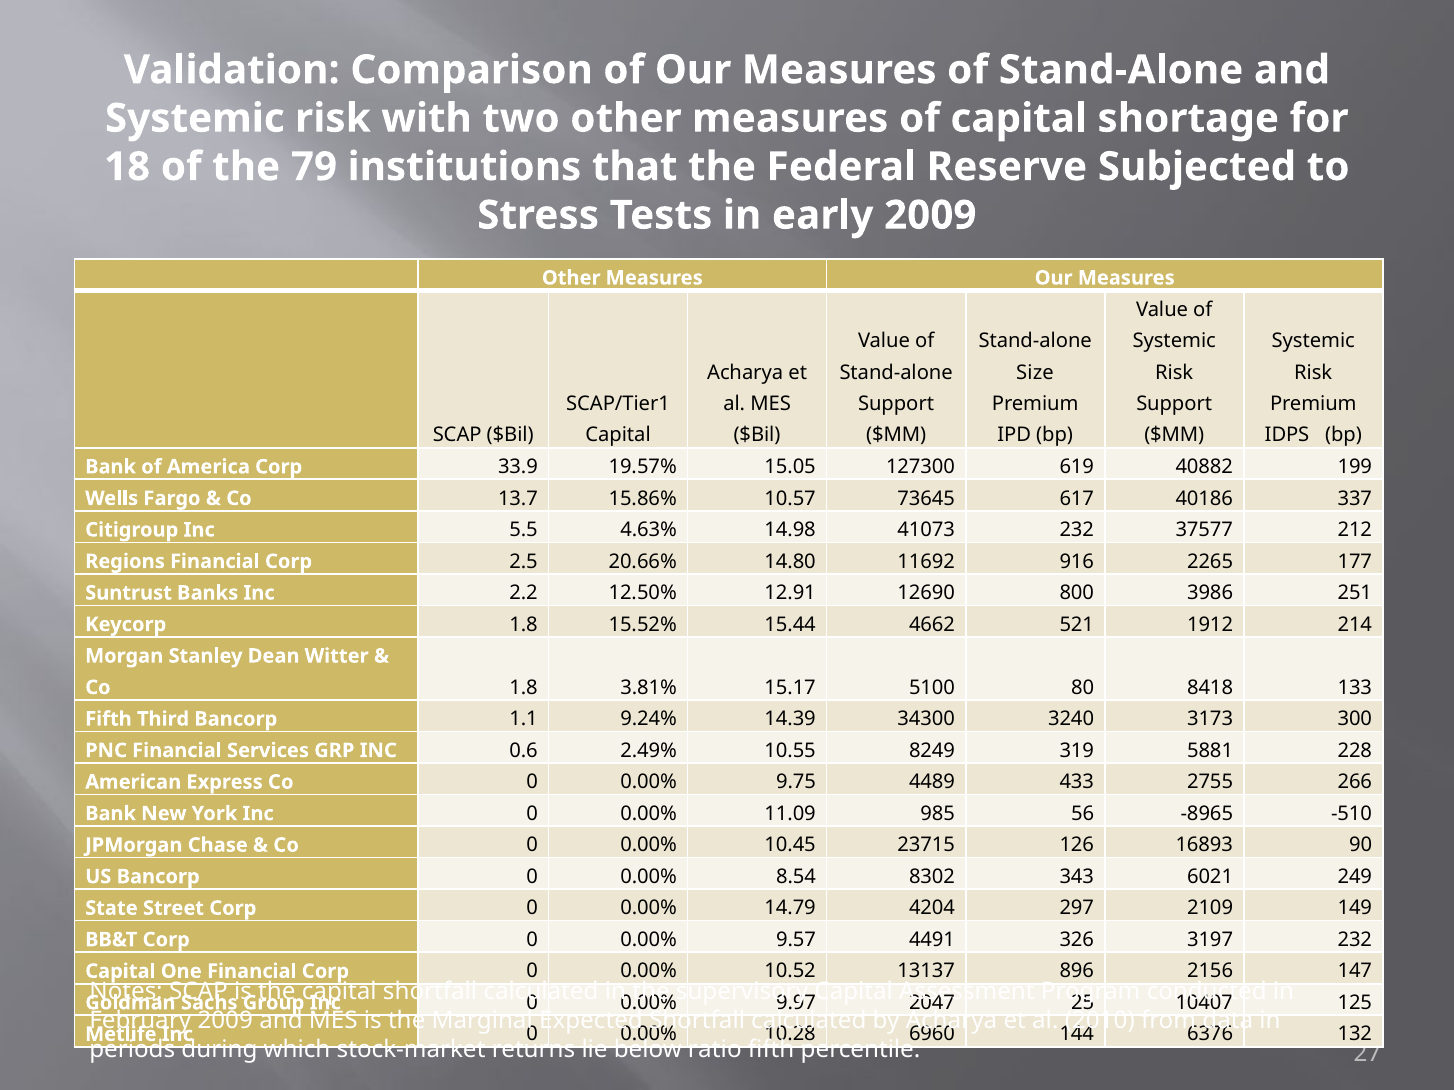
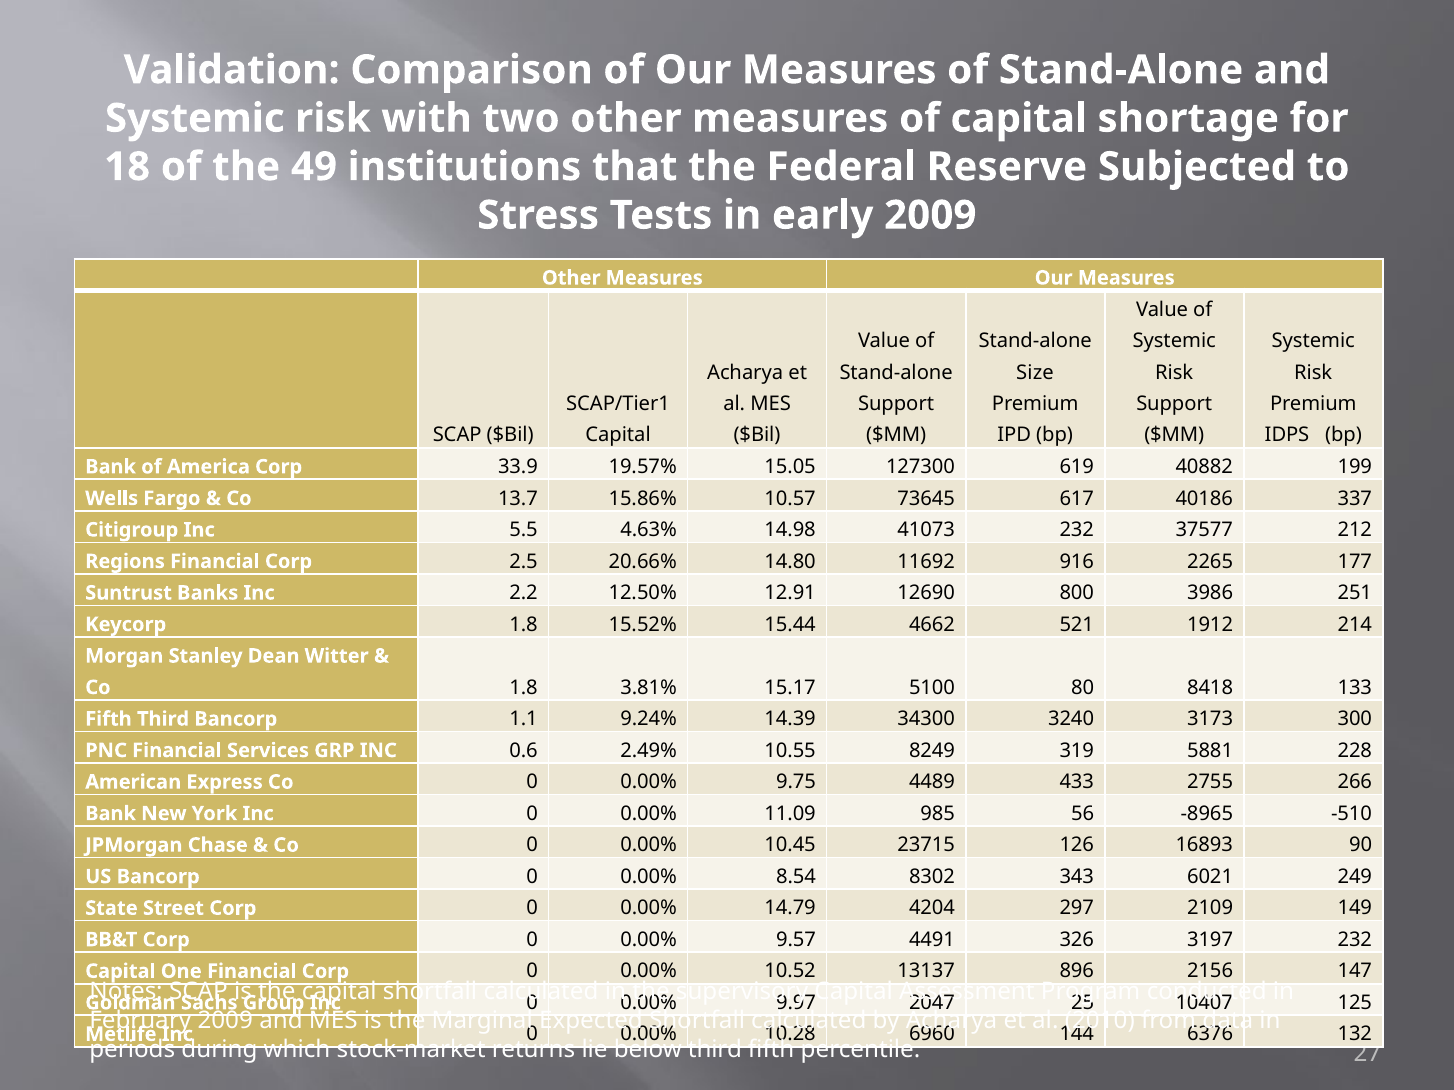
79: 79 -> 49 (314, 167)
below ratio: ratio -> third (715, 1050)
